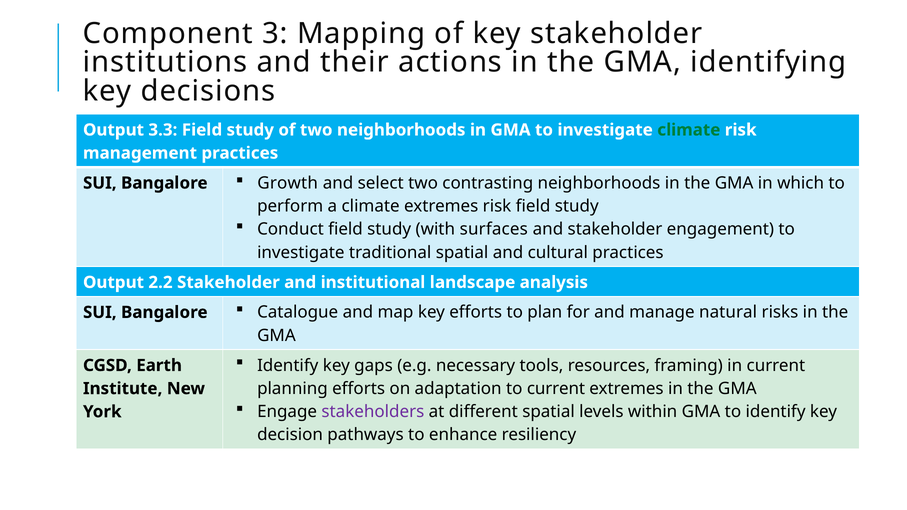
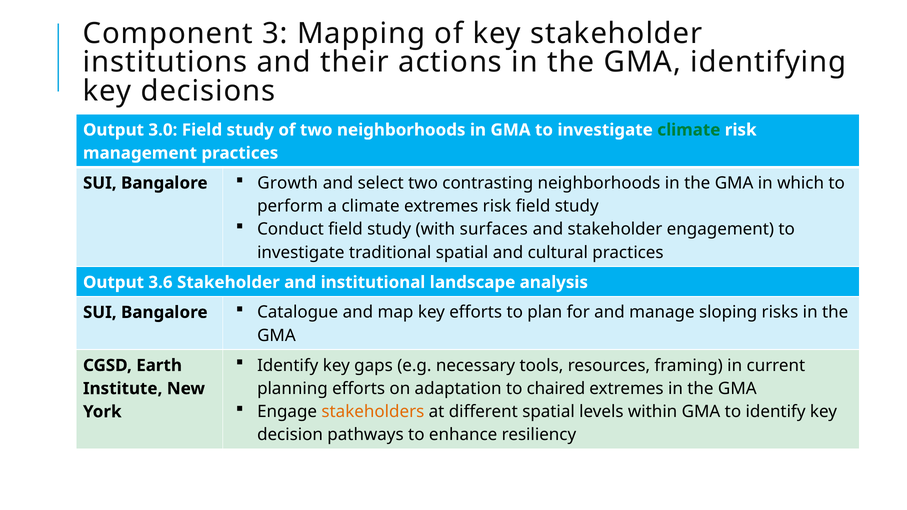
3.3: 3.3 -> 3.0 (163, 130)
2.2: 2.2 -> 3.6 (160, 282)
natural: natural -> sloping (728, 312)
to current: current -> chaired (556, 389)
stakeholders colour: purple -> orange (373, 412)
